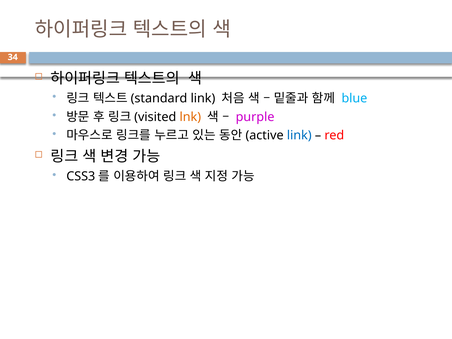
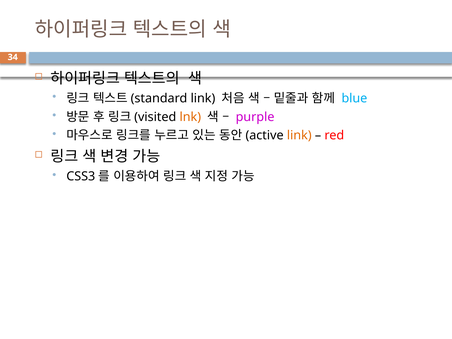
link colour: blue -> orange (299, 135)
